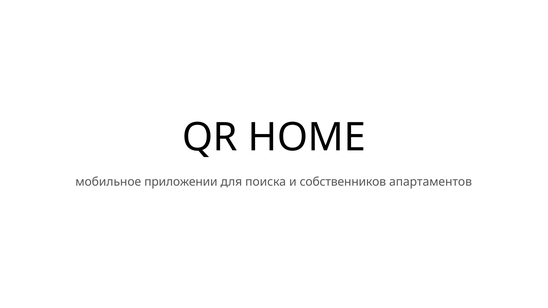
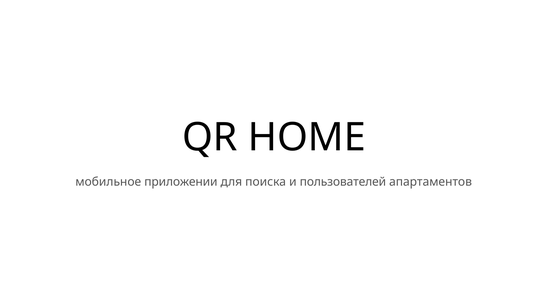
собственников: собственников -> пользователей (343, 182)
